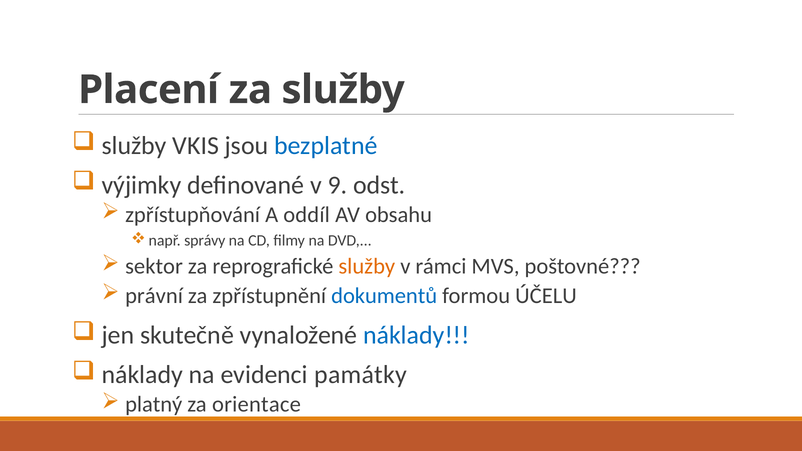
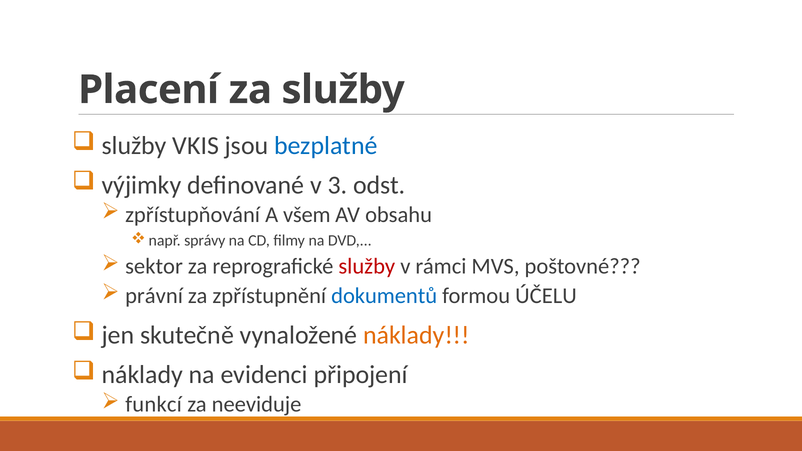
9: 9 -> 3 (337, 185)
oddíl: oddíl -> všem (307, 215)
služby colour: orange -> red (367, 266)
náklady colour: blue -> orange (417, 335)
památky: památky -> připojení (361, 375)
platný: platný -> funkcí (154, 405)
orientace: orientace -> neeviduje (257, 405)
